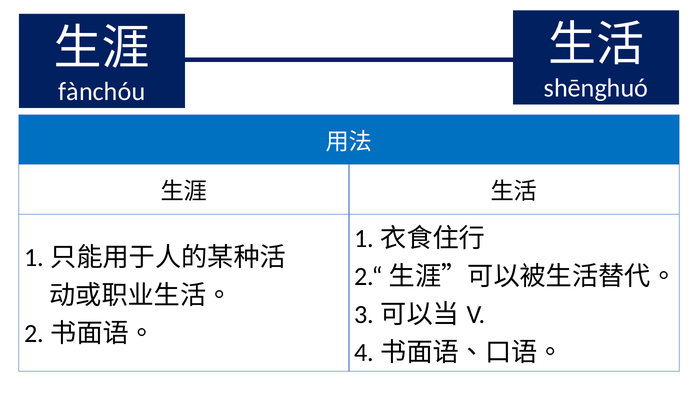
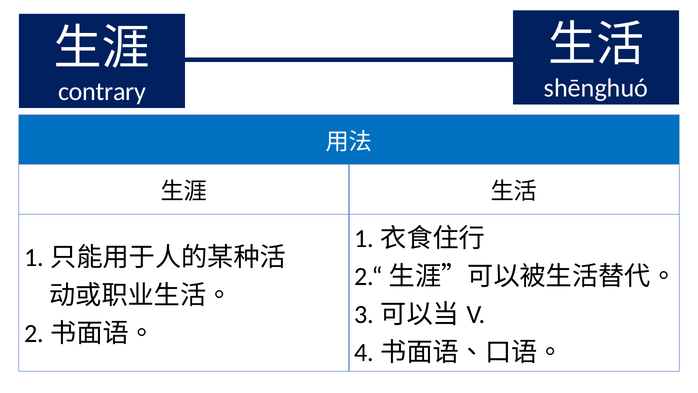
fànchóu: fànchóu -> contrary (102, 91)
